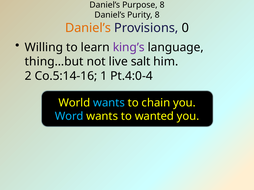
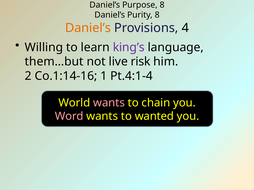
0: 0 -> 4 (185, 28)
thing…but: thing…but -> them…but (54, 62)
salt: salt -> risk (141, 62)
Co.5:14-16: Co.5:14-16 -> Co.1:14-16 (66, 76)
Pt.4:0-4: Pt.4:0-4 -> Pt.4:1-4 (132, 76)
wants colour: light blue -> pink (109, 103)
Word colour: light blue -> pink (69, 117)
